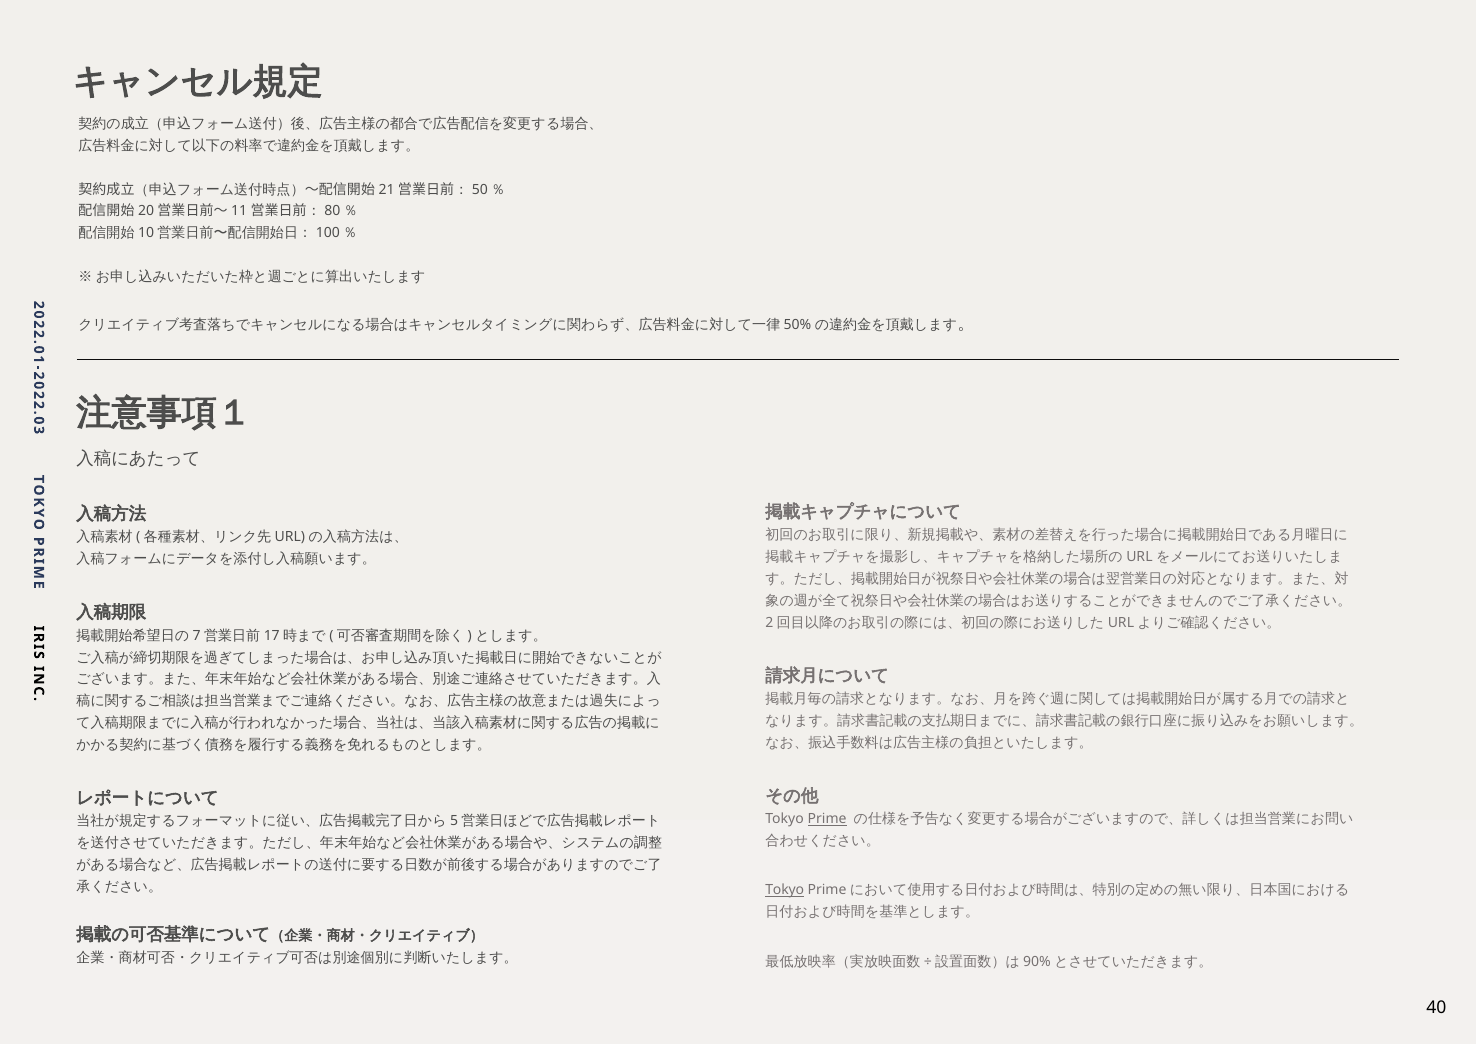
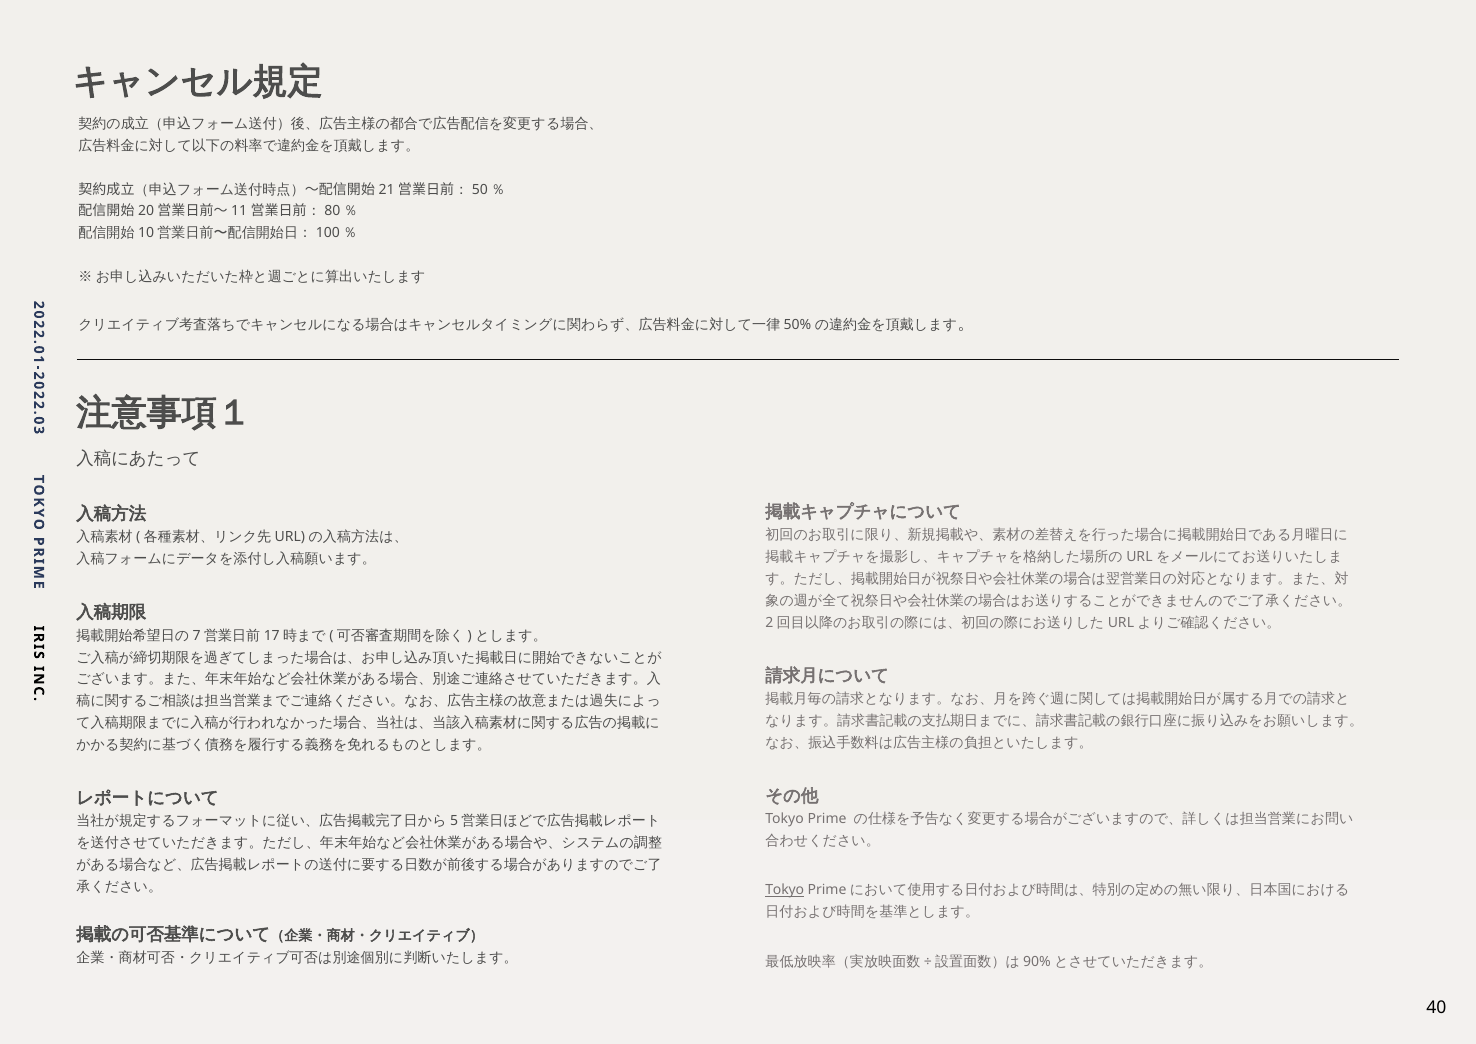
Prime underline: present -> none (827, 819)
